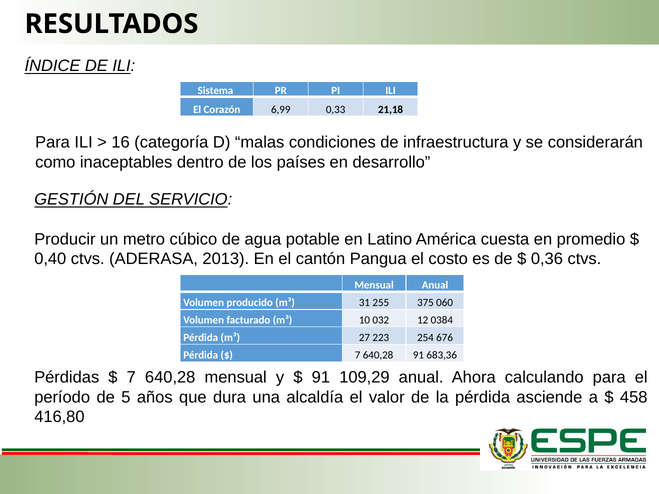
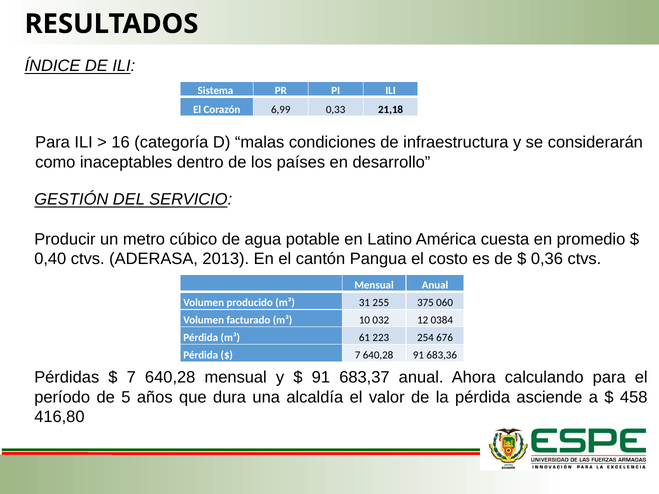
27: 27 -> 61 (364, 338)
109,29: 109,29 -> 683,37 (364, 378)
